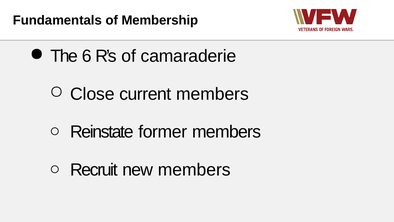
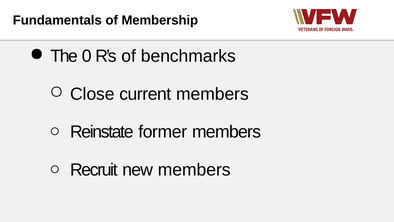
6: 6 -> 0 (87, 56)
camaraderie: camaraderie -> benchmarks (188, 56)
